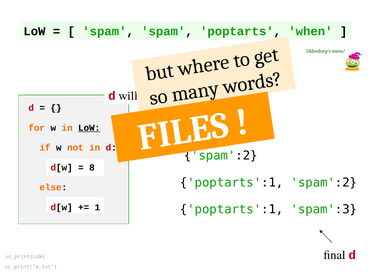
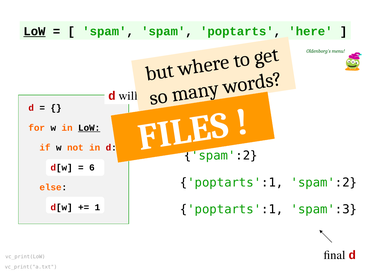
LoW underline: none -> present (34, 31)
when: when -> here (310, 31)
8: 8 -> 6 (92, 168)
